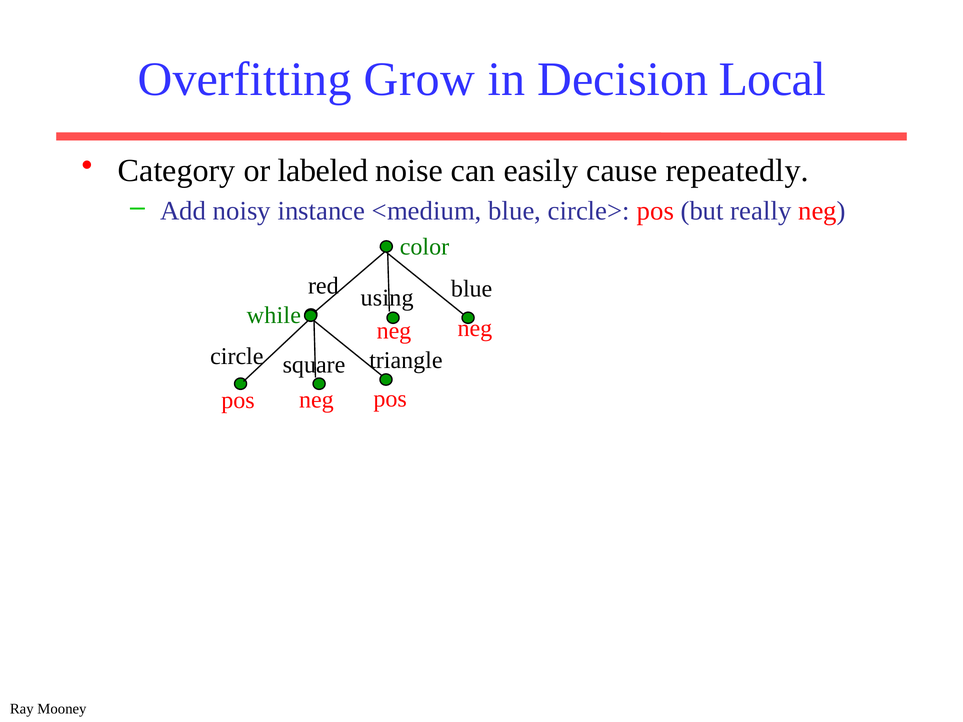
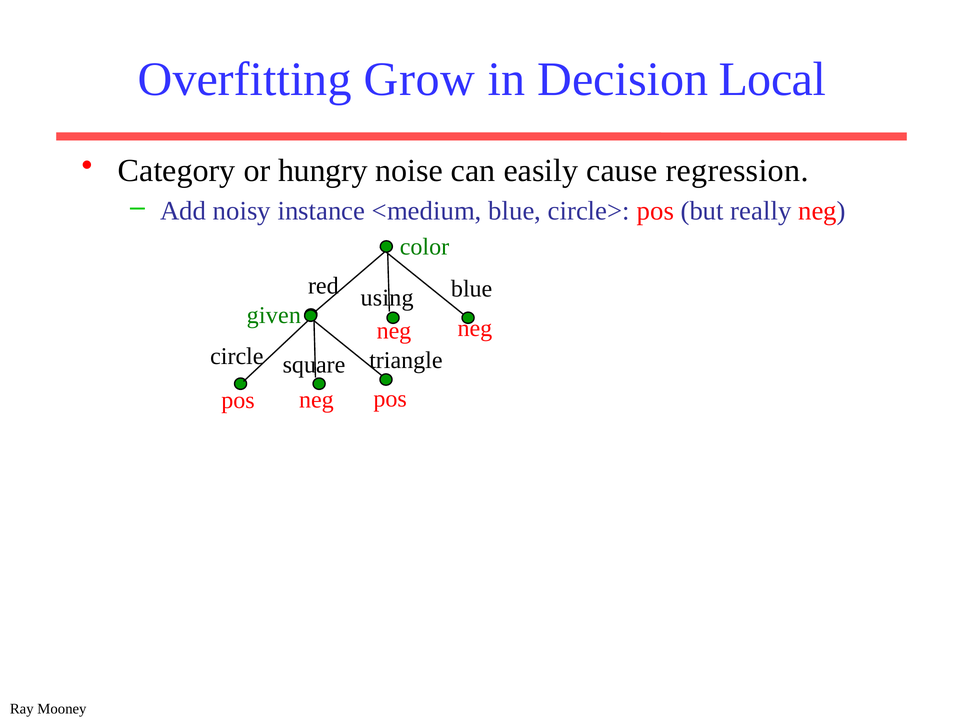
labeled: labeled -> hungry (323, 171)
repeatedly: repeatedly -> regression (737, 171)
while: while -> given (274, 316)
